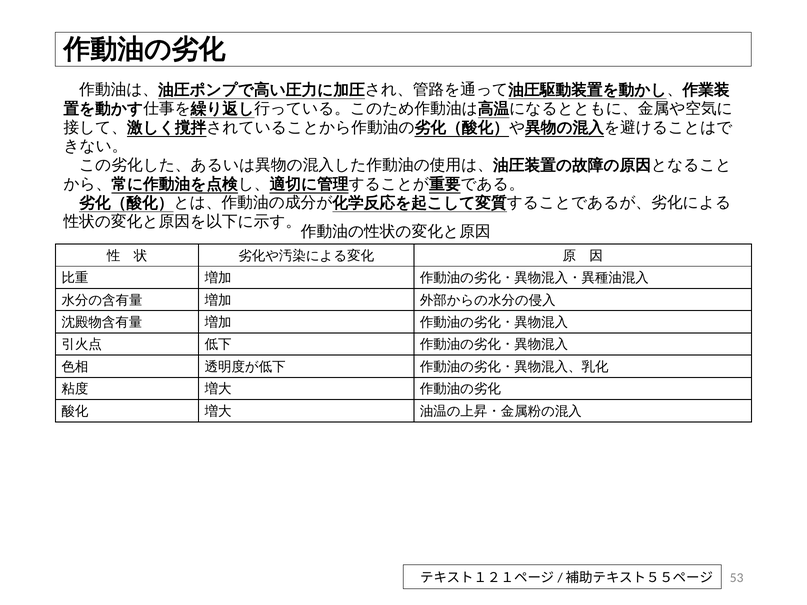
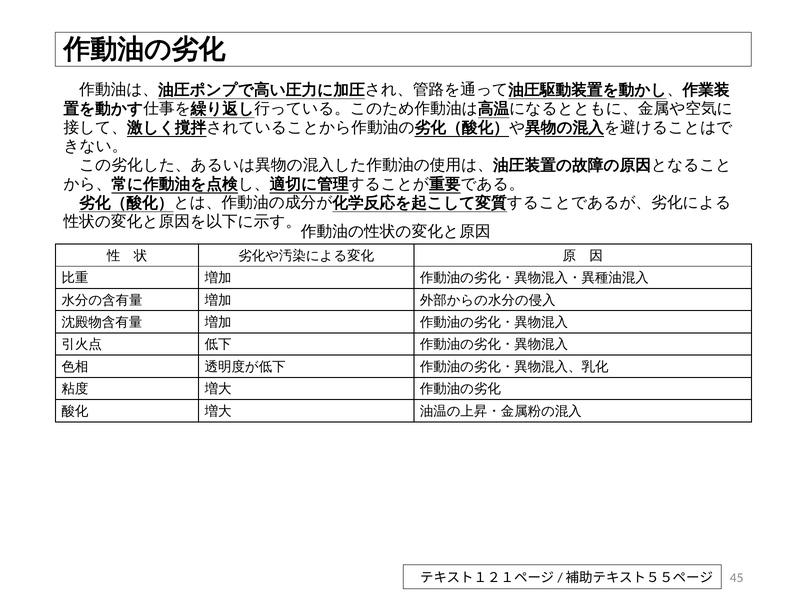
53: 53 -> 45 (737, 578)
